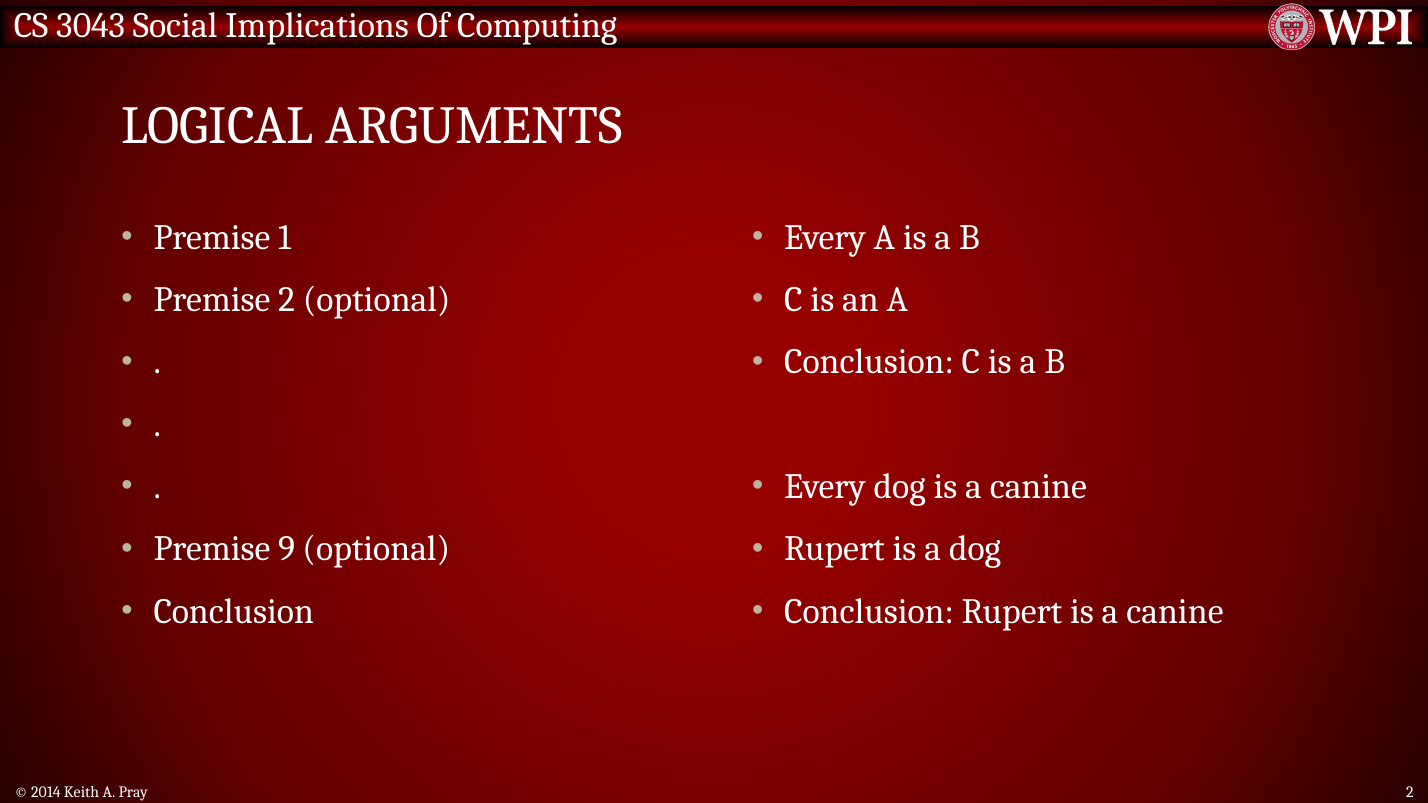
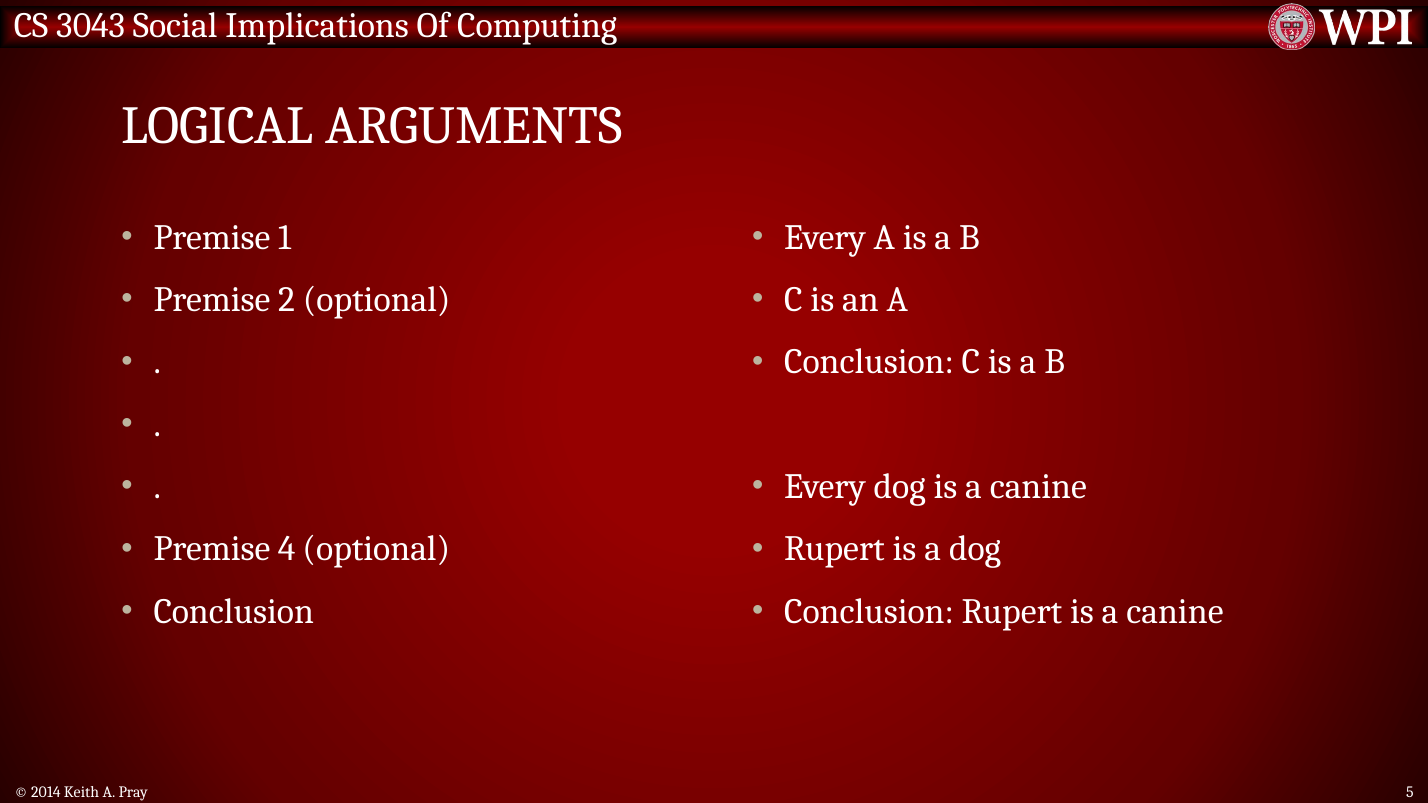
9: 9 -> 4 (287, 549)
Pray 2: 2 -> 5 (1410, 793)
